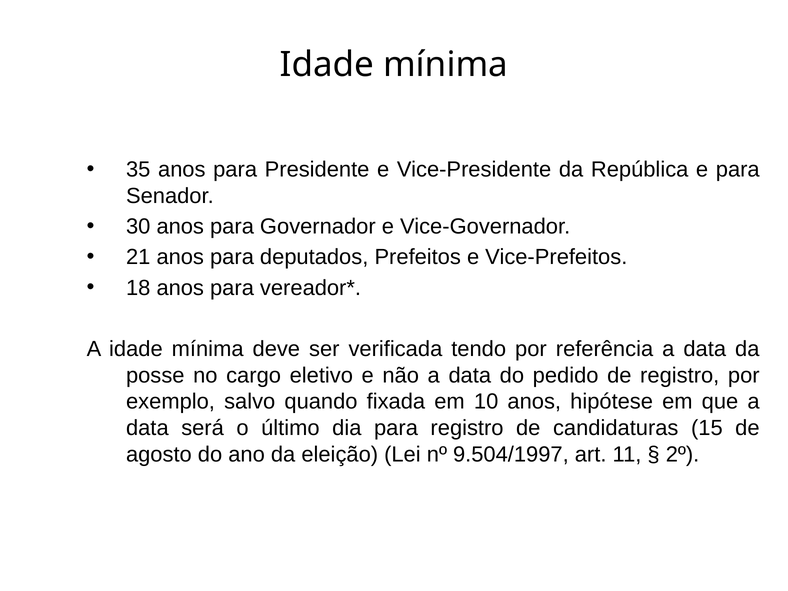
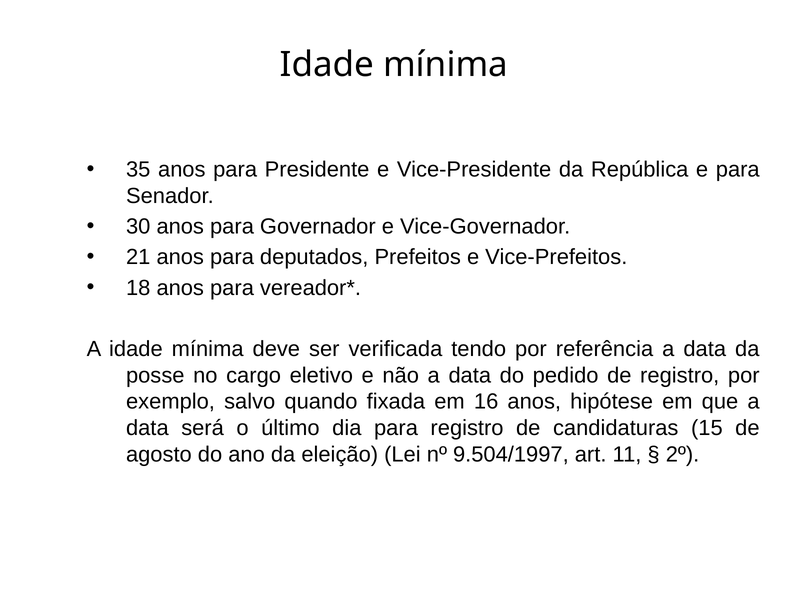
10: 10 -> 16 (486, 402)
